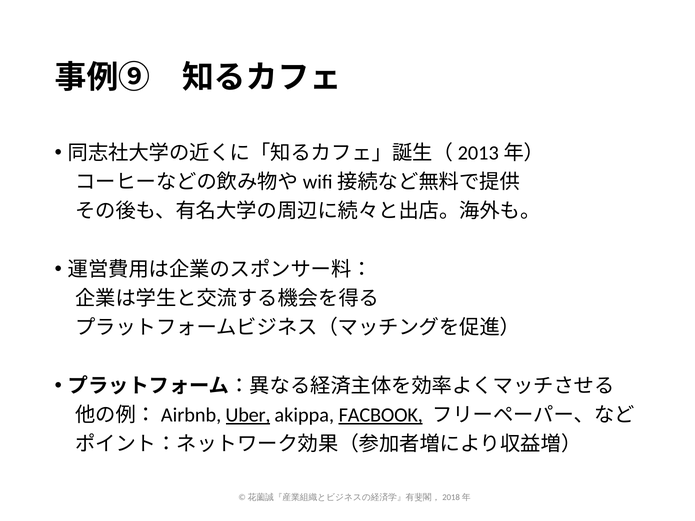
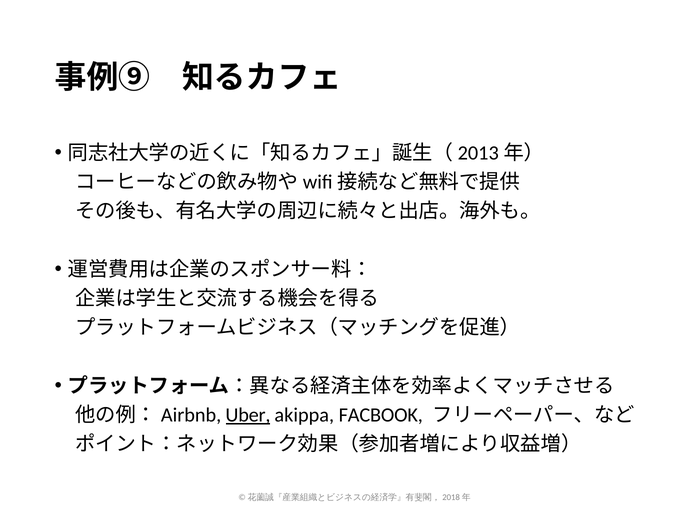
FACBOOK underline: present -> none (381, 415)
